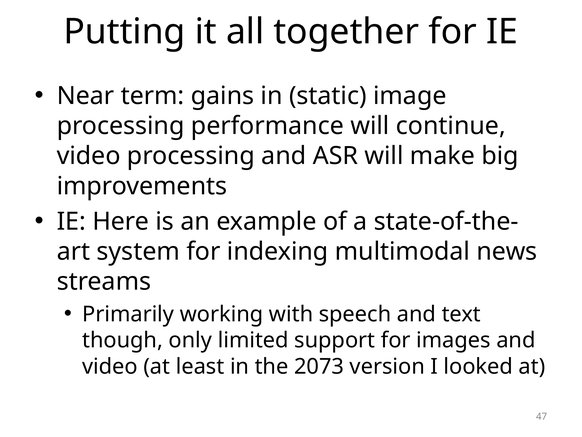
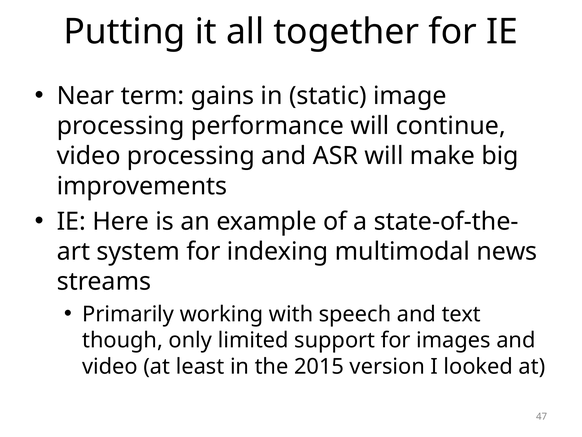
2073: 2073 -> 2015 (319, 366)
